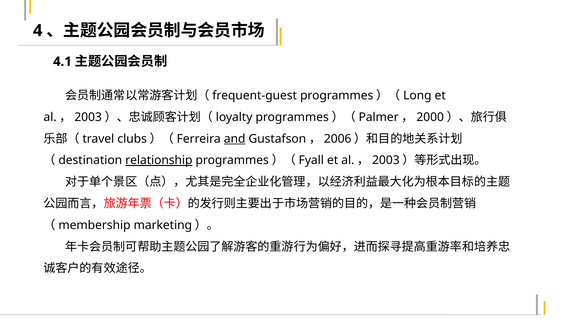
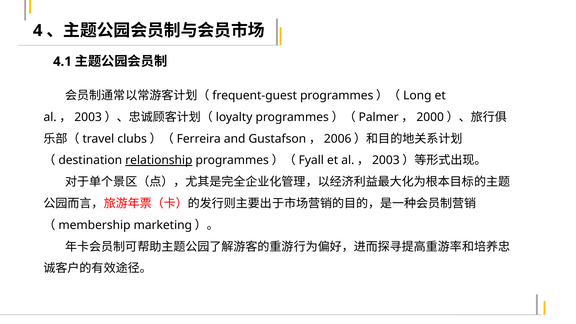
and underline: present -> none (235, 139)
